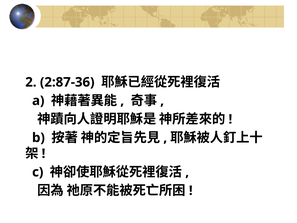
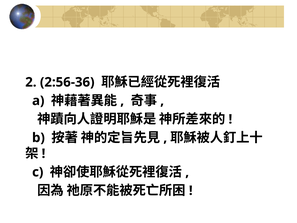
2:87-36: 2:87-36 -> 2:56-36 (67, 82)
